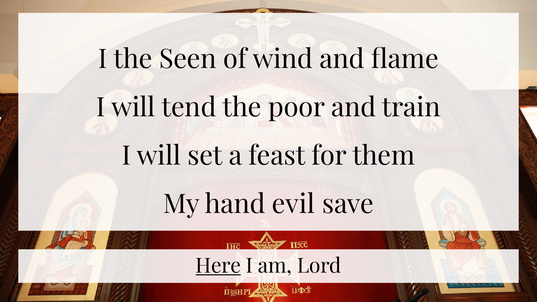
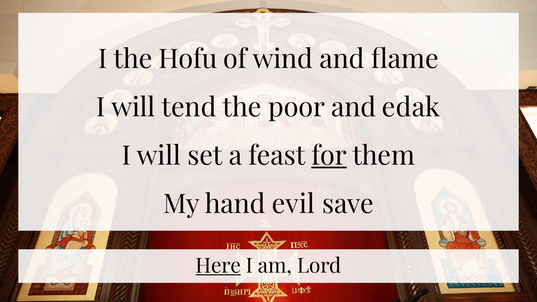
Seen: Seen -> Hofu (188, 59)
train: train -> edak (411, 108)
for underline: none -> present (329, 156)
